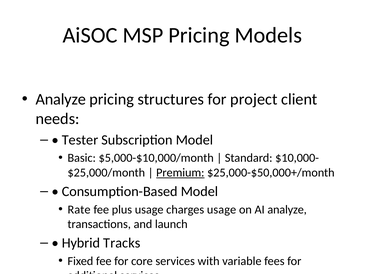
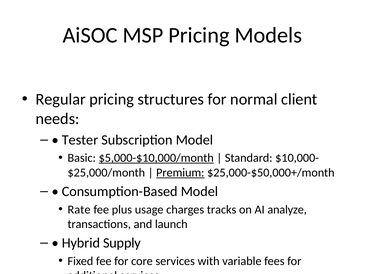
Analyze: Analyze -> Regular (61, 99)
project: project -> normal (254, 99)
$5,000-$10,000/month underline: none -> present (156, 158)
charges usage: usage -> tracks (222, 209)
Tracks: Tracks -> Supply (122, 243)
